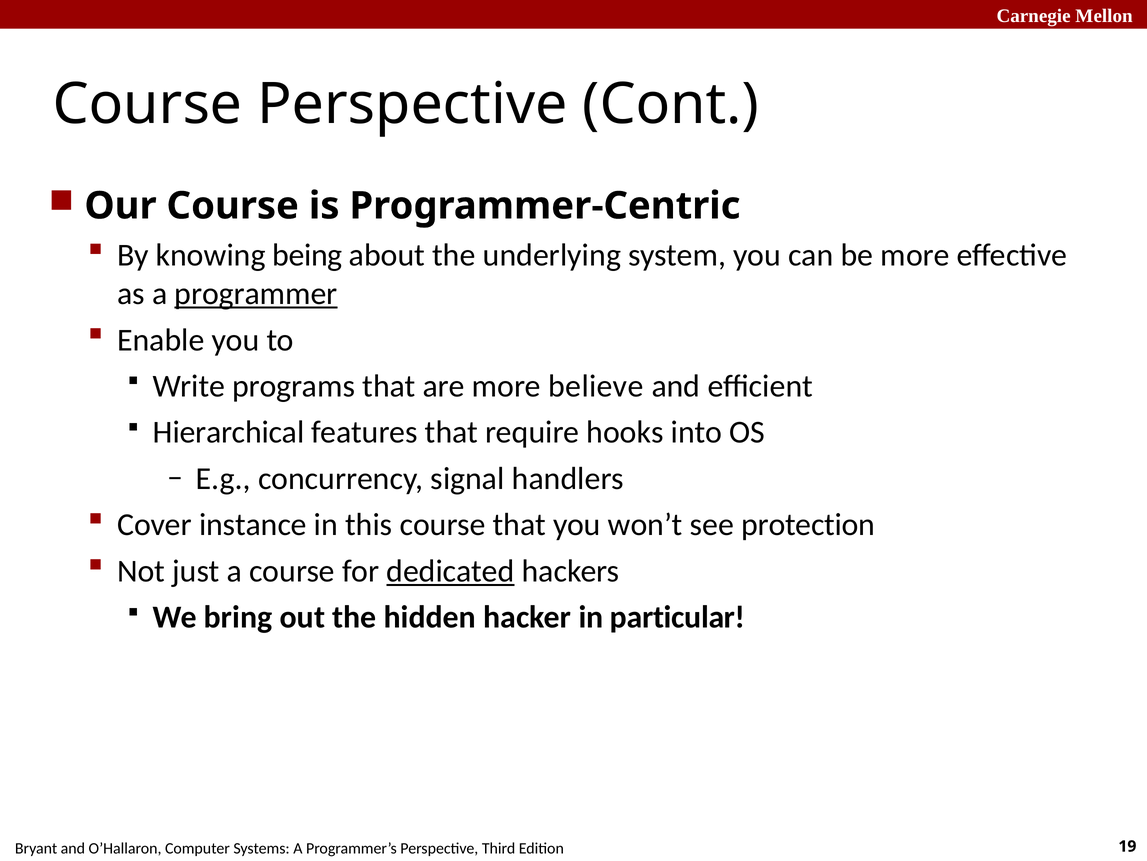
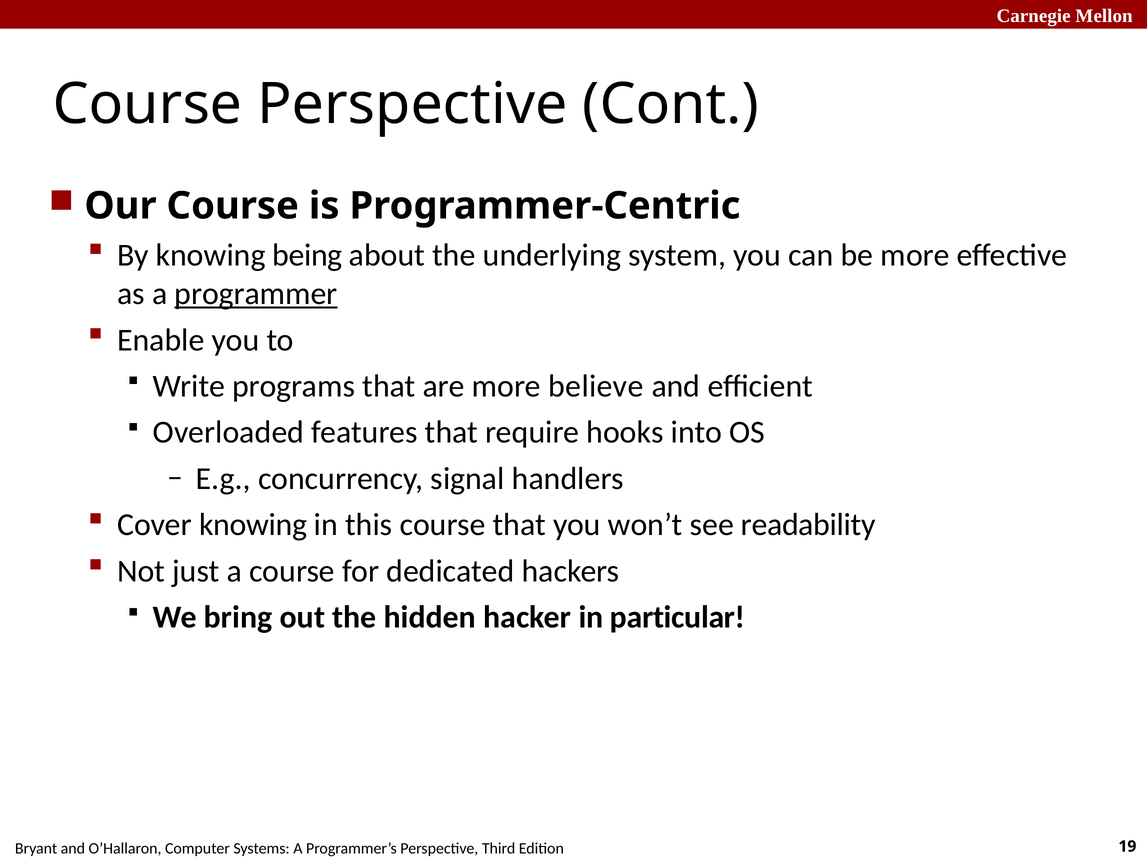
Hierarchical: Hierarchical -> Overloaded (229, 432)
Cover instance: instance -> knowing (253, 524)
protection: protection -> readability (808, 524)
dedicated underline: present -> none (450, 571)
